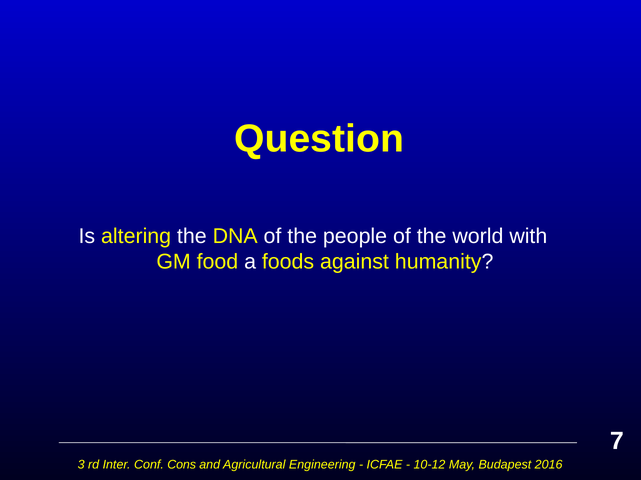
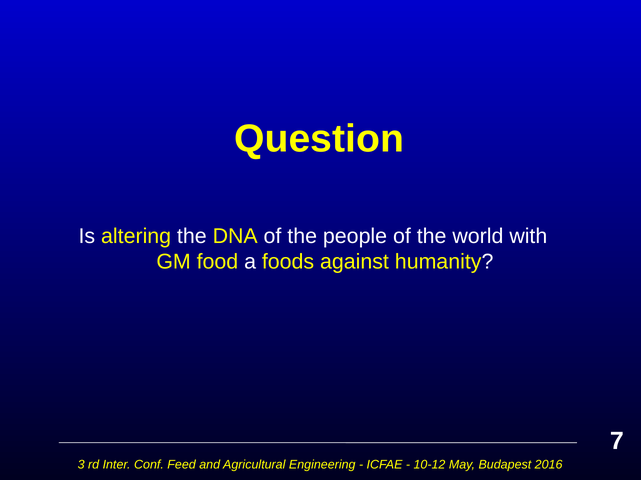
Cons: Cons -> Feed (182, 466)
